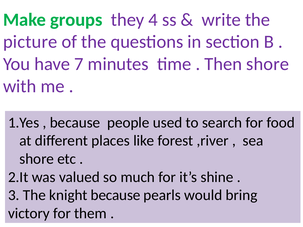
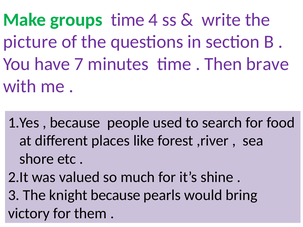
groups they: they -> time (128, 20)
Then shore: shore -> brave (268, 64)
